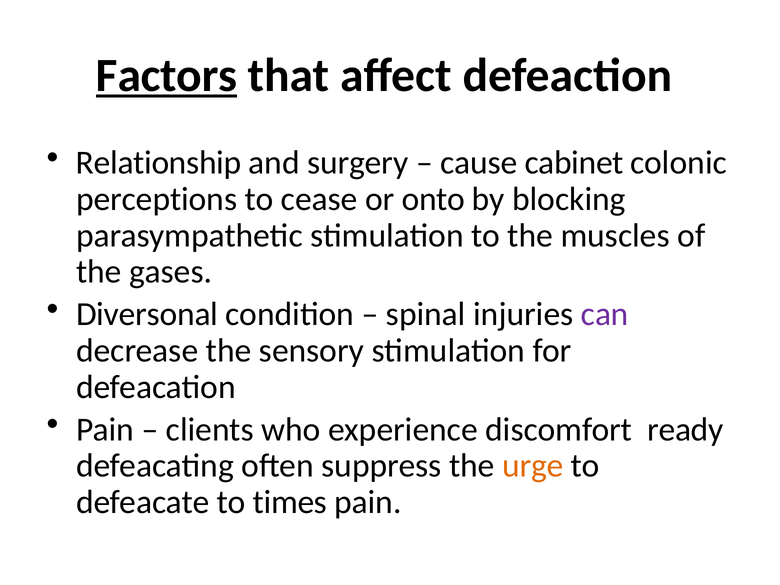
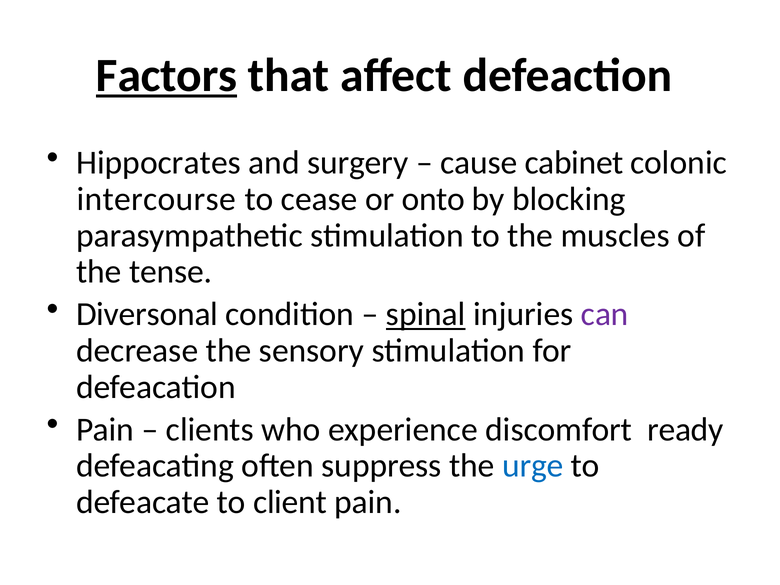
Relationship: Relationship -> Hippocrates (158, 163)
perceptions: perceptions -> intercourse (156, 199)
gases: gases -> tense (171, 272)
spinal underline: none -> present (426, 314)
urge colour: orange -> blue (533, 466)
times: times -> client (290, 502)
